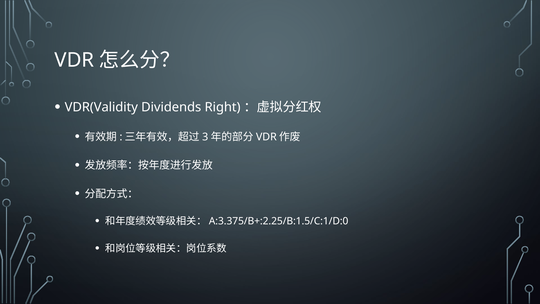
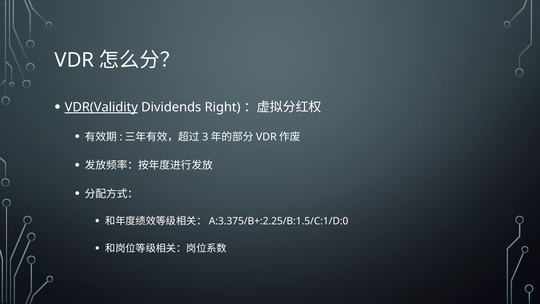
VDR(Validity underline: none -> present (101, 107)
